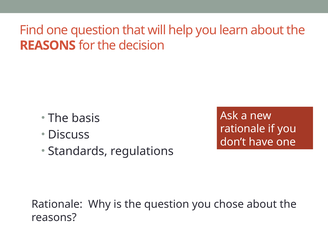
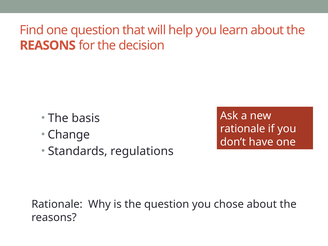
Discuss: Discuss -> Change (69, 135)
